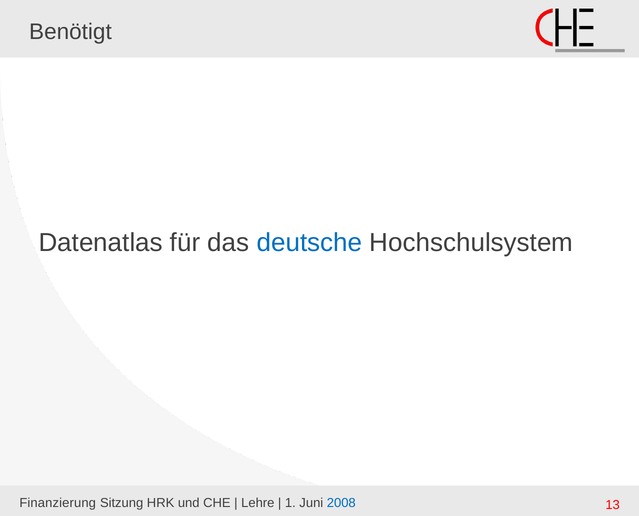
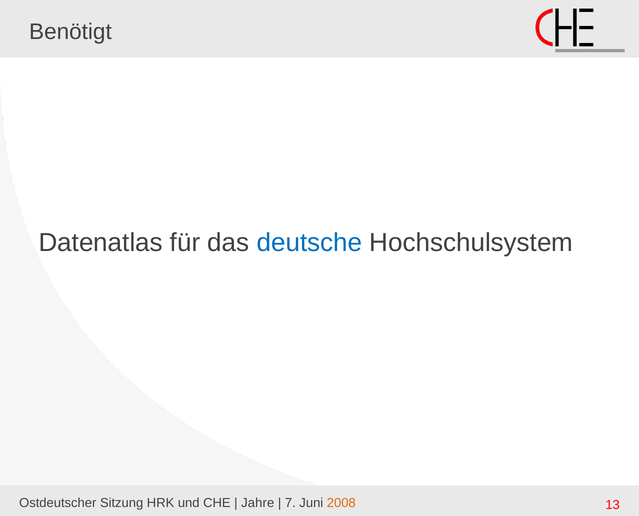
Finanzierung: Finanzierung -> Ostdeutscher (58, 503)
Lehre: Lehre -> Jahre (258, 503)
1: 1 -> 7 (290, 503)
2008 colour: blue -> orange (341, 503)
